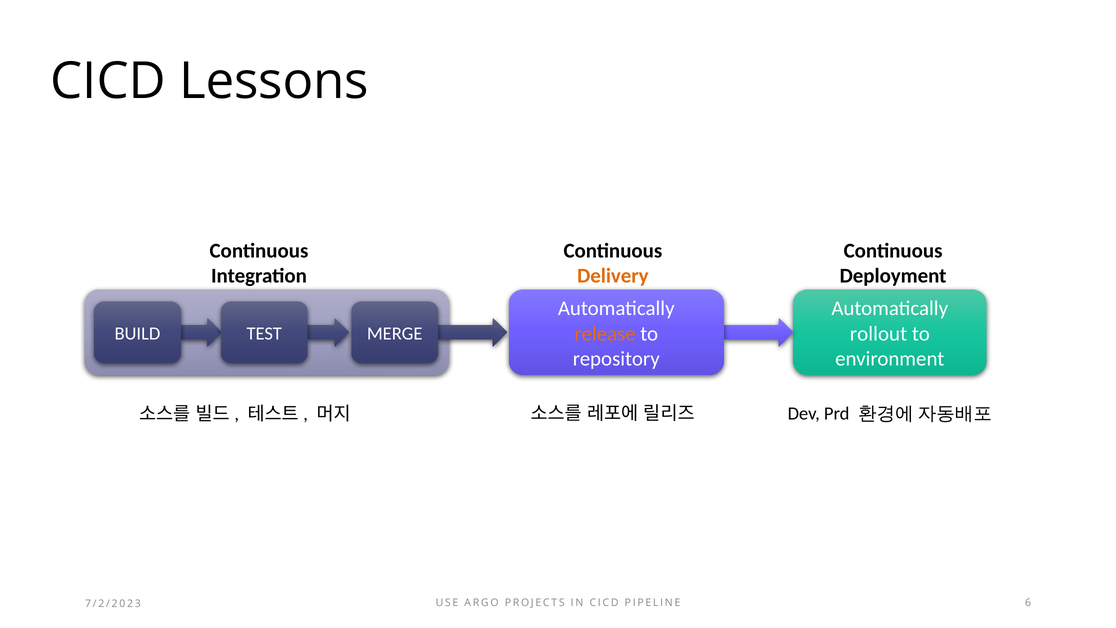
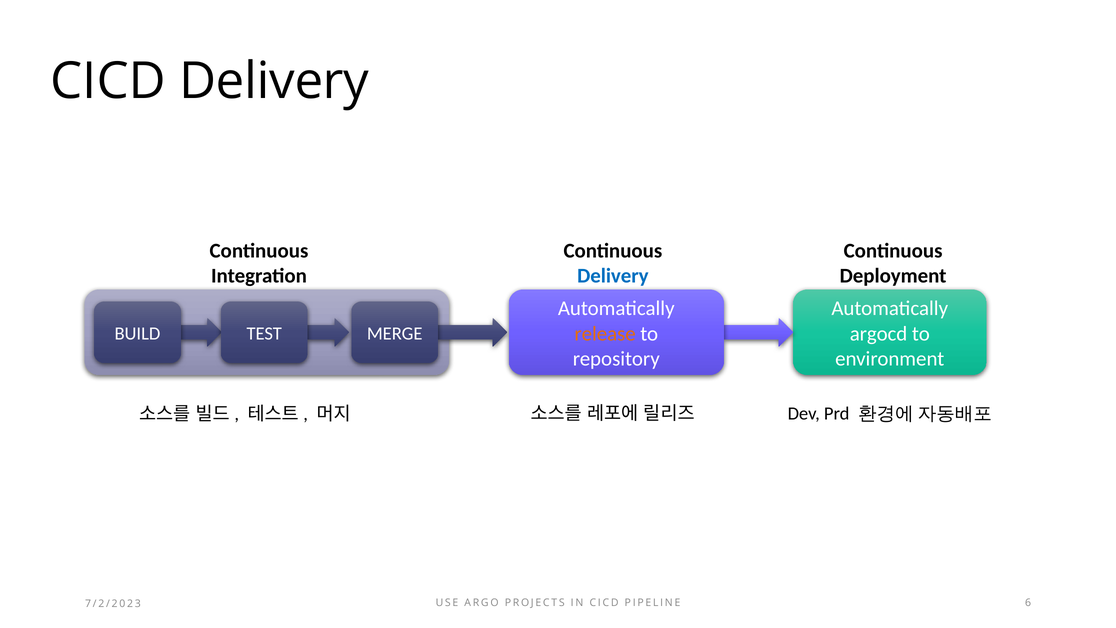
CICD Lessons: Lessons -> Delivery (274, 81)
Delivery colour: orange -> blue (613, 276)
rollout: rollout -> argocd (879, 333)
